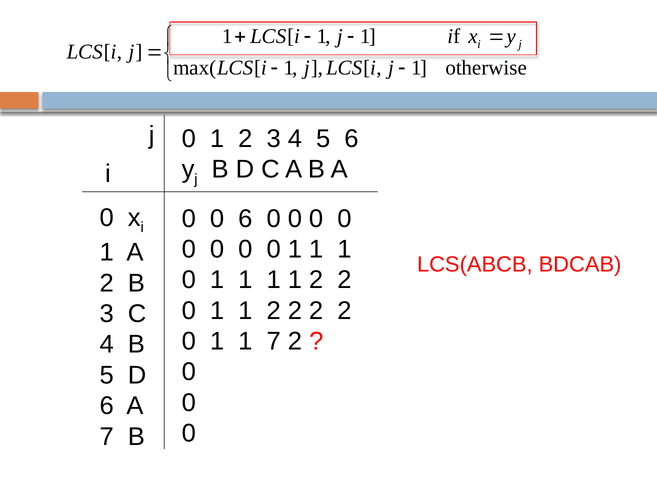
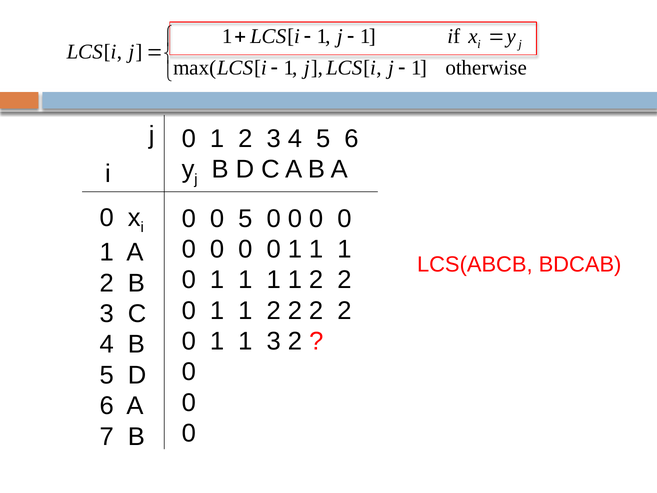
0 6: 6 -> 5 (245, 218)
1 7: 7 -> 3 (274, 341)
